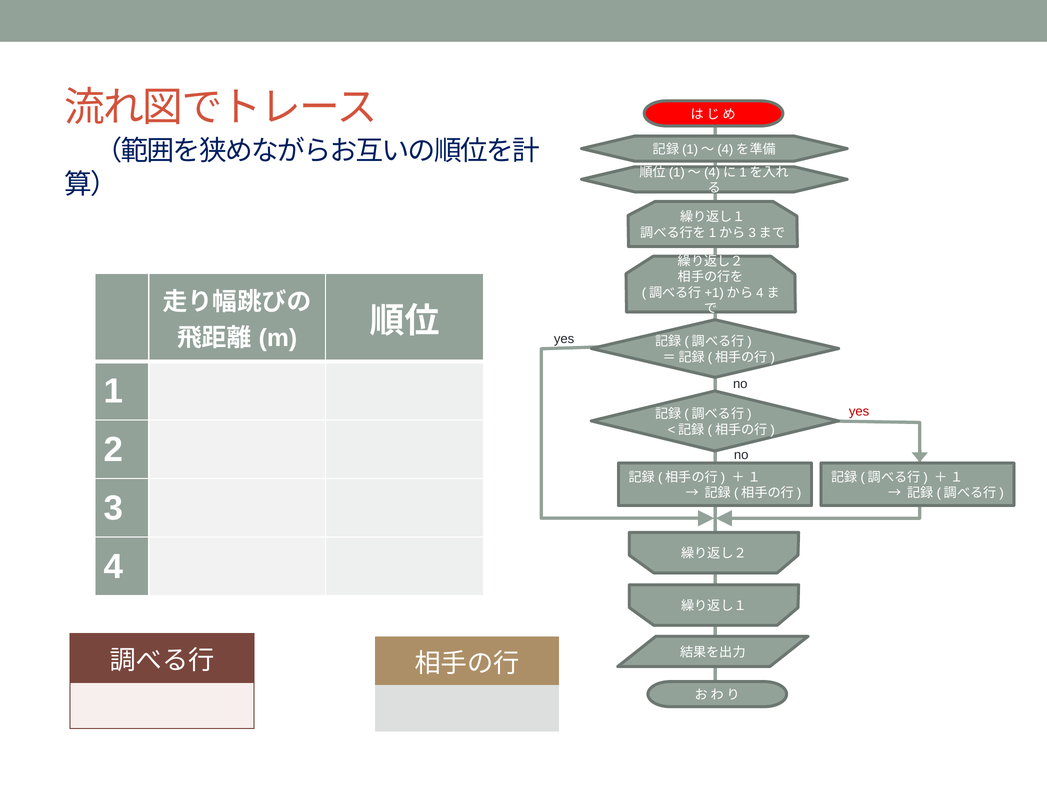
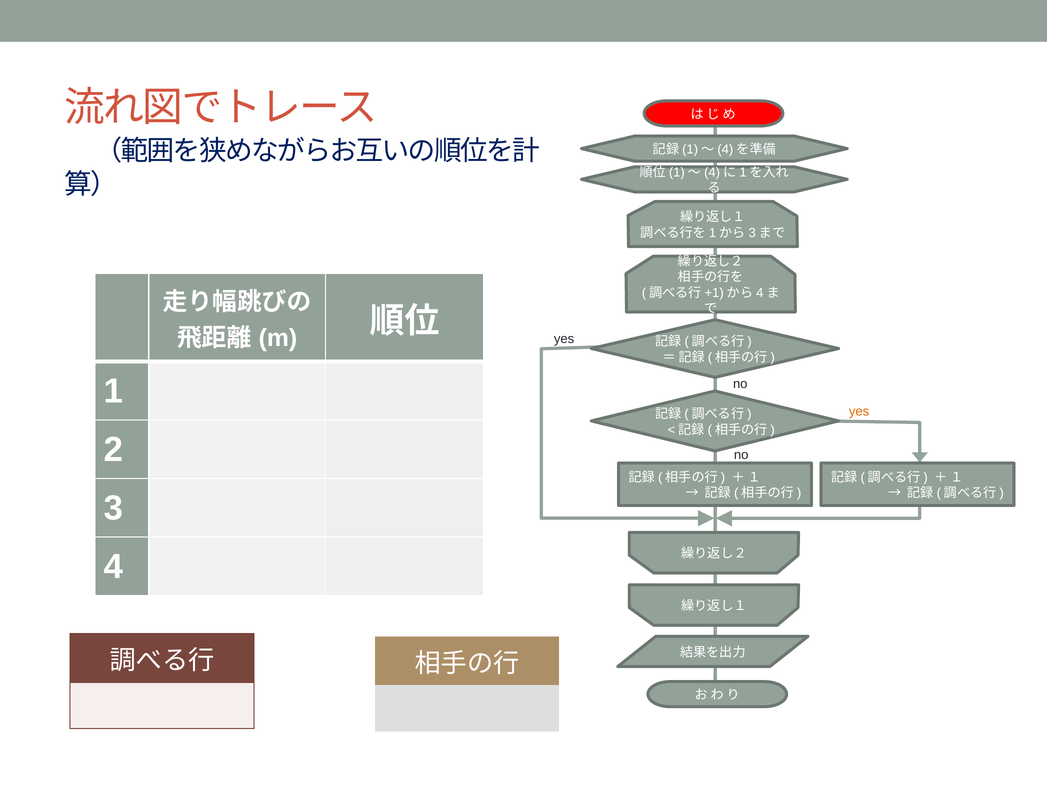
yes colour: red -> orange (859, 412)
